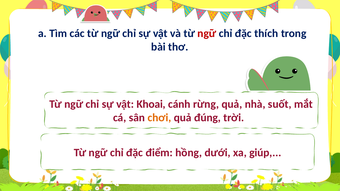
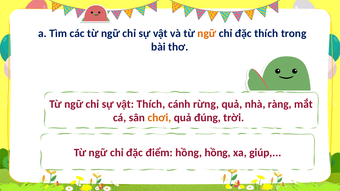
ngữ colour: red -> orange (207, 33)
vật Khoai: Khoai -> Thích (151, 104)
suốt: suốt -> ràng (280, 104)
hồng dưới: dưới -> hồng (218, 153)
